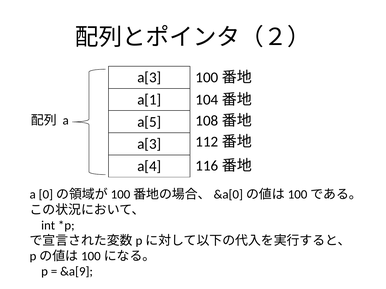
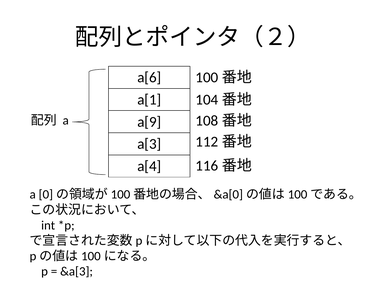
a[3: a[3 -> a[6 (149, 78)
a[5: a[5 -> a[9 (149, 122)
&a[9: &a[9 -> &a[3 (77, 272)
